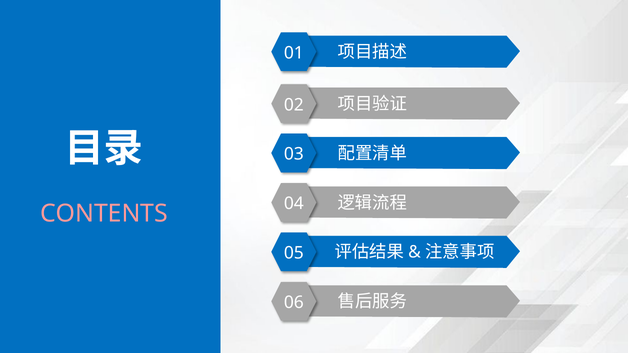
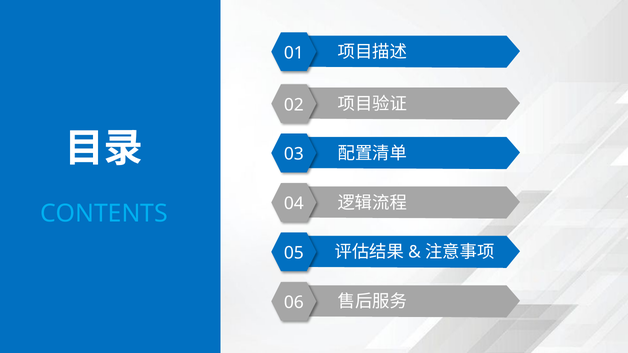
CONTENTS colour: pink -> light blue (104, 214)
